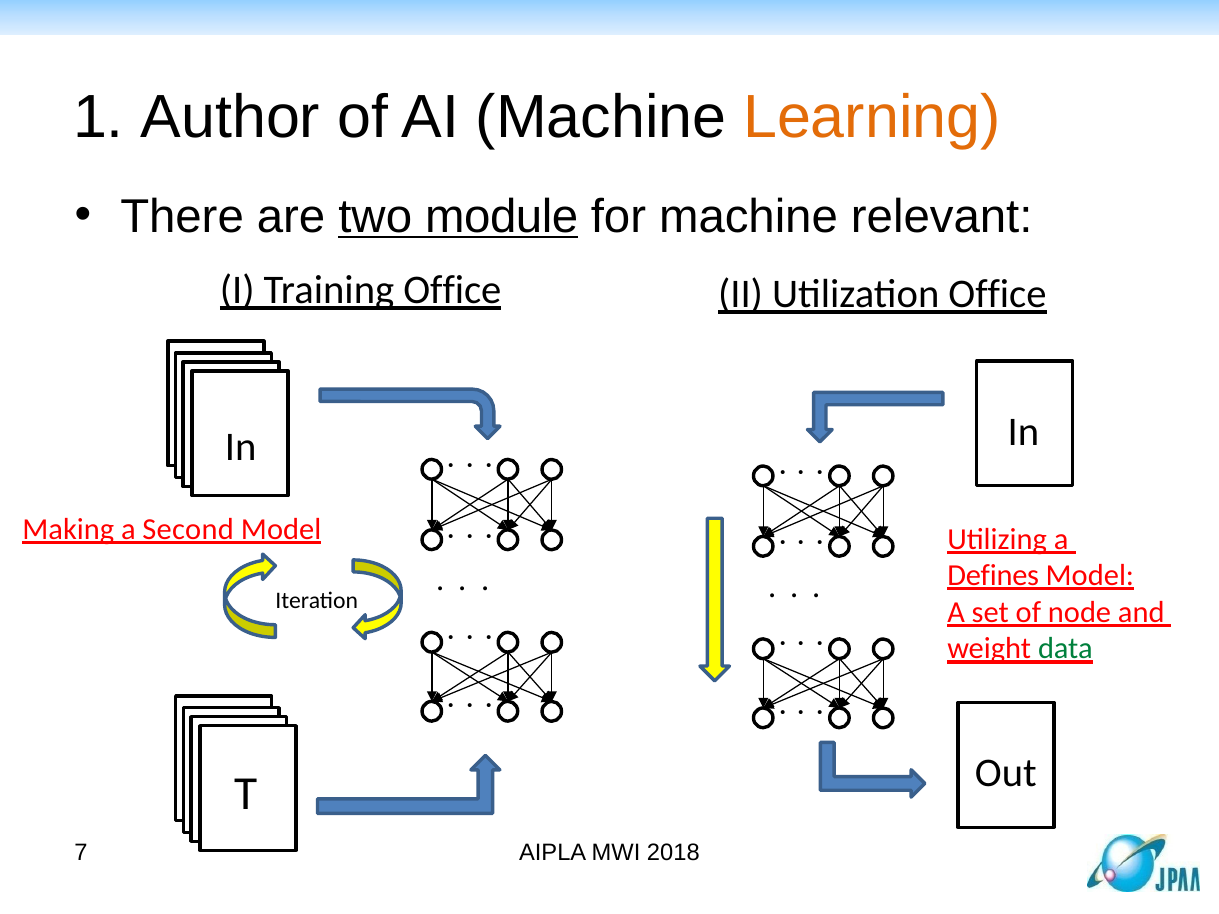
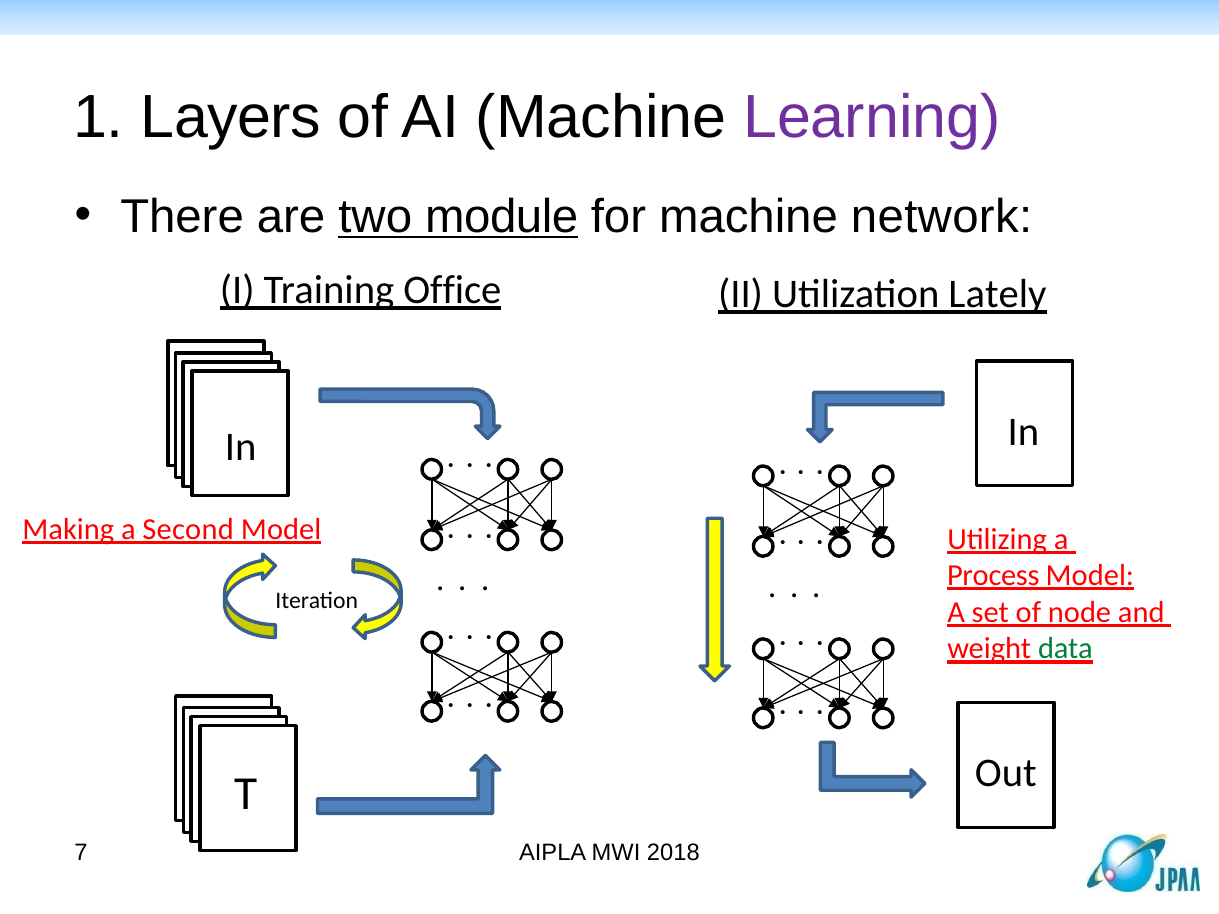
Author: Author -> Layers (231, 117)
Learning colour: orange -> purple (872, 117)
relevant: relevant -> network (942, 216)
Utilization Office: Office -> Lately (997, 294)
Defines: Defines -> Process (993, 576)
